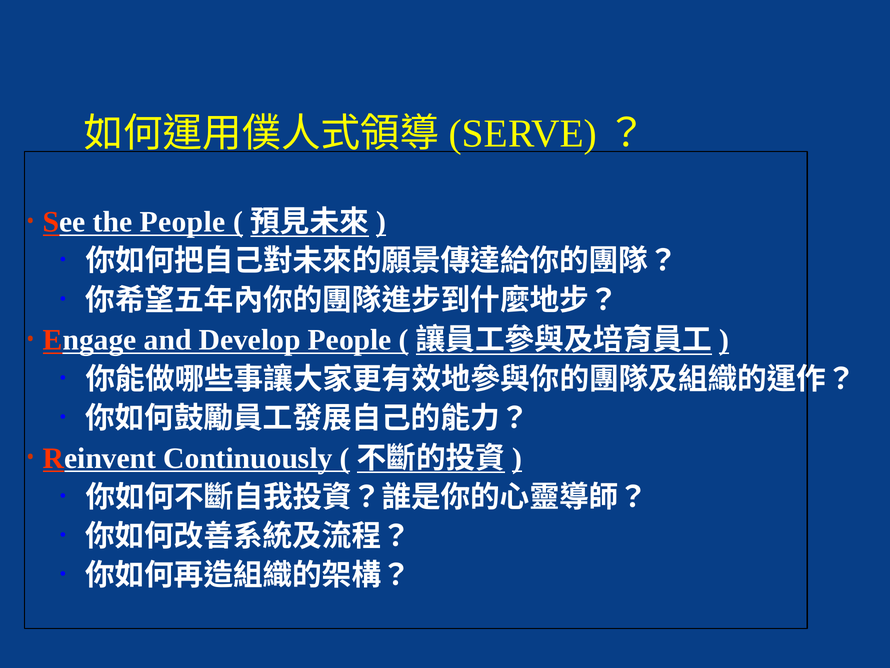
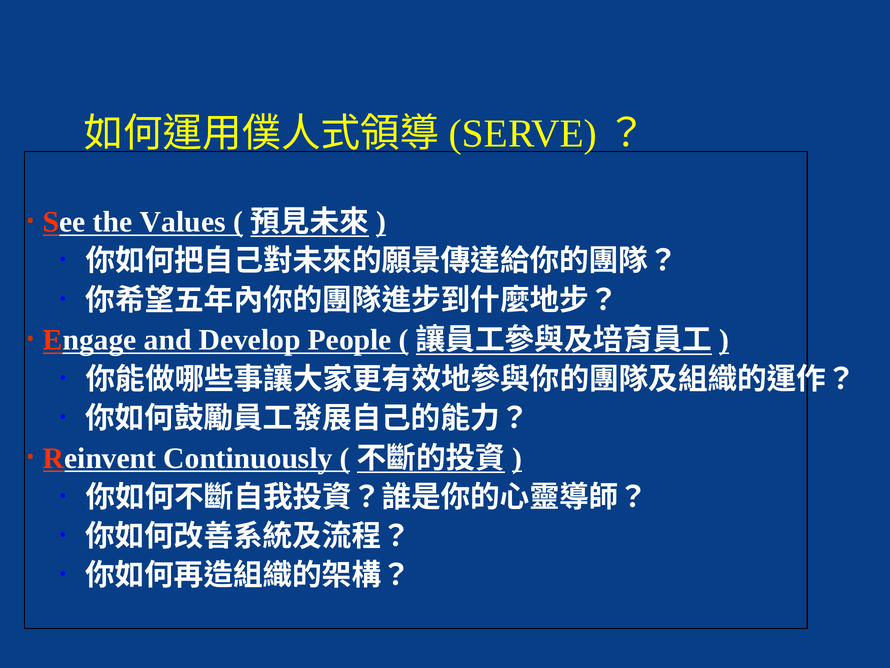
the People: People -> Values (183, 222)
